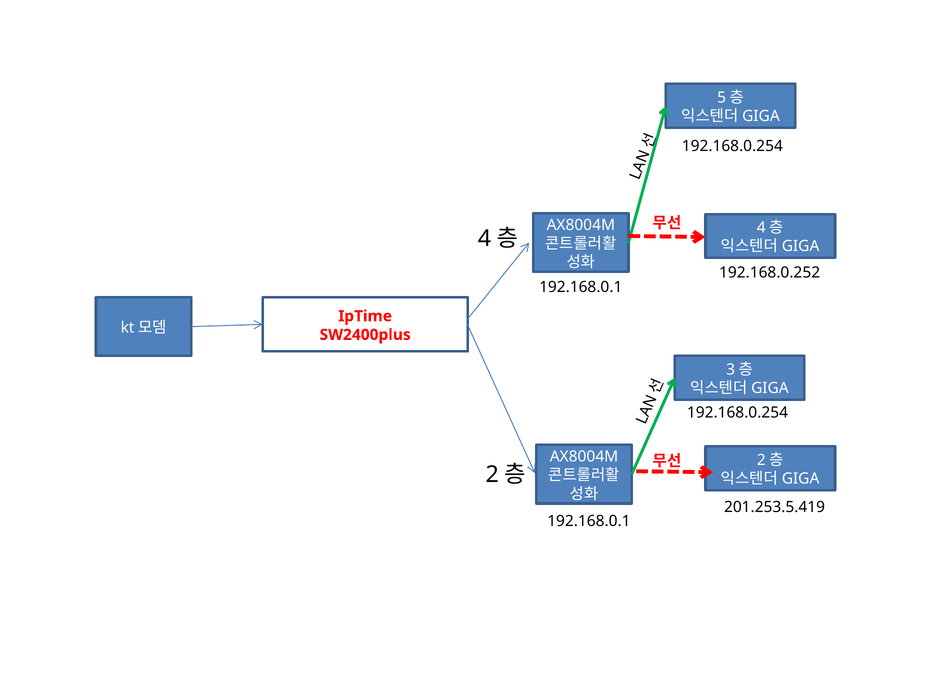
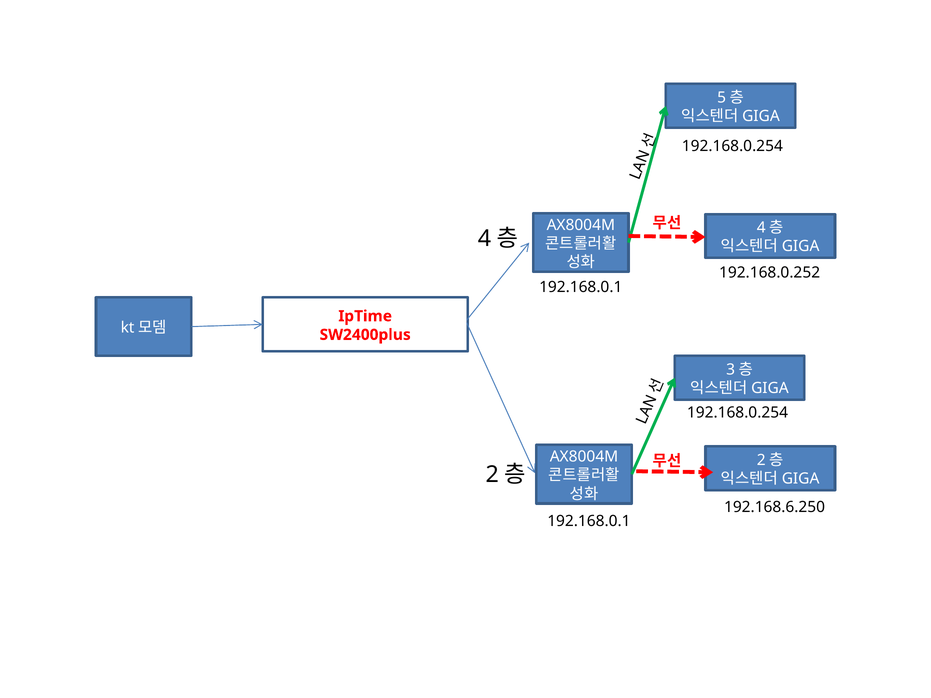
201.253.5.419: 201.253.5.419 -> 192.168.6.250 (775, 507)
